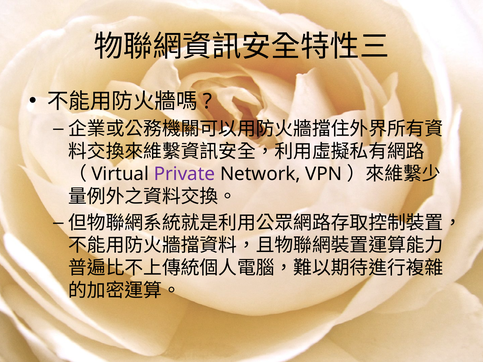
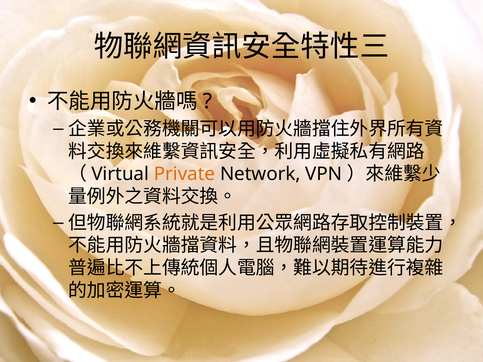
Private colour: purple -> orange (185, 174)
